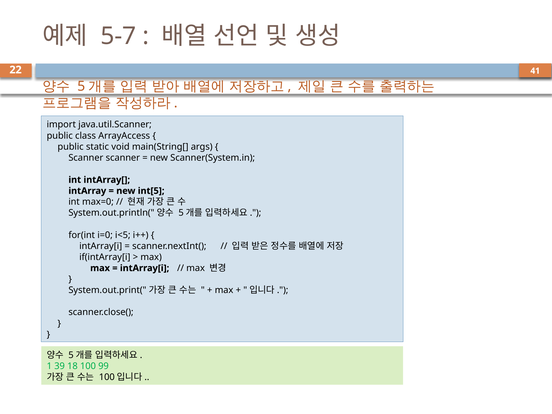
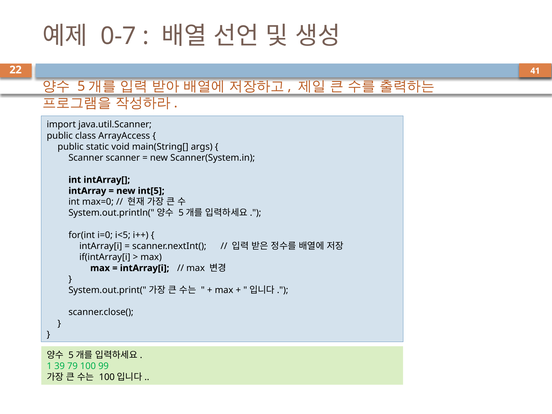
5-7: 5-7 -> 0-7 (118, 36)
18: 18 -> 79 (72, 366)
